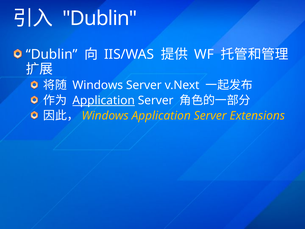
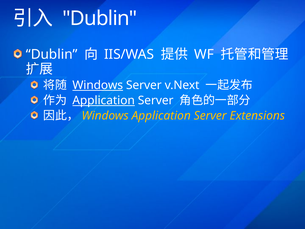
Windows underline: none -> present (98, 85)
